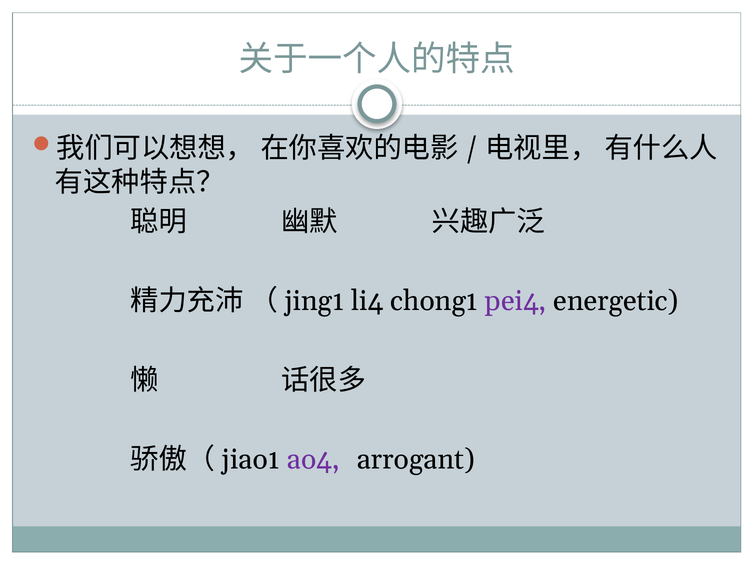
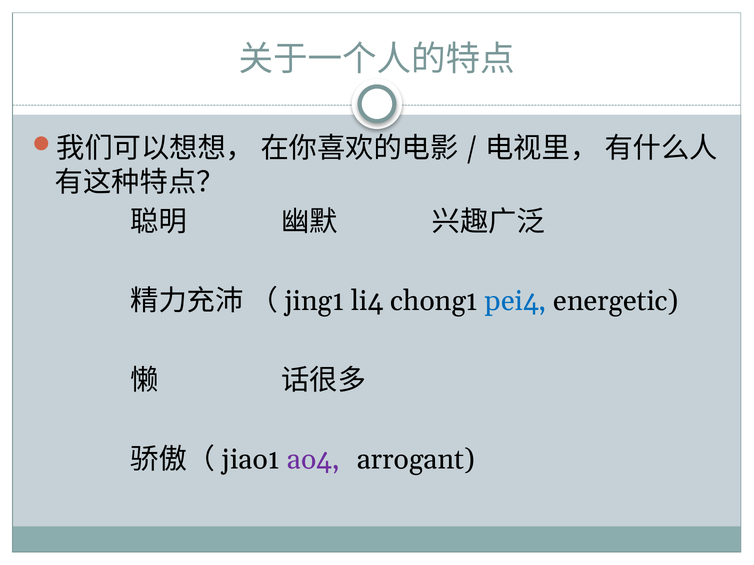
pei4 colour: purple -> blue (516, 301)
